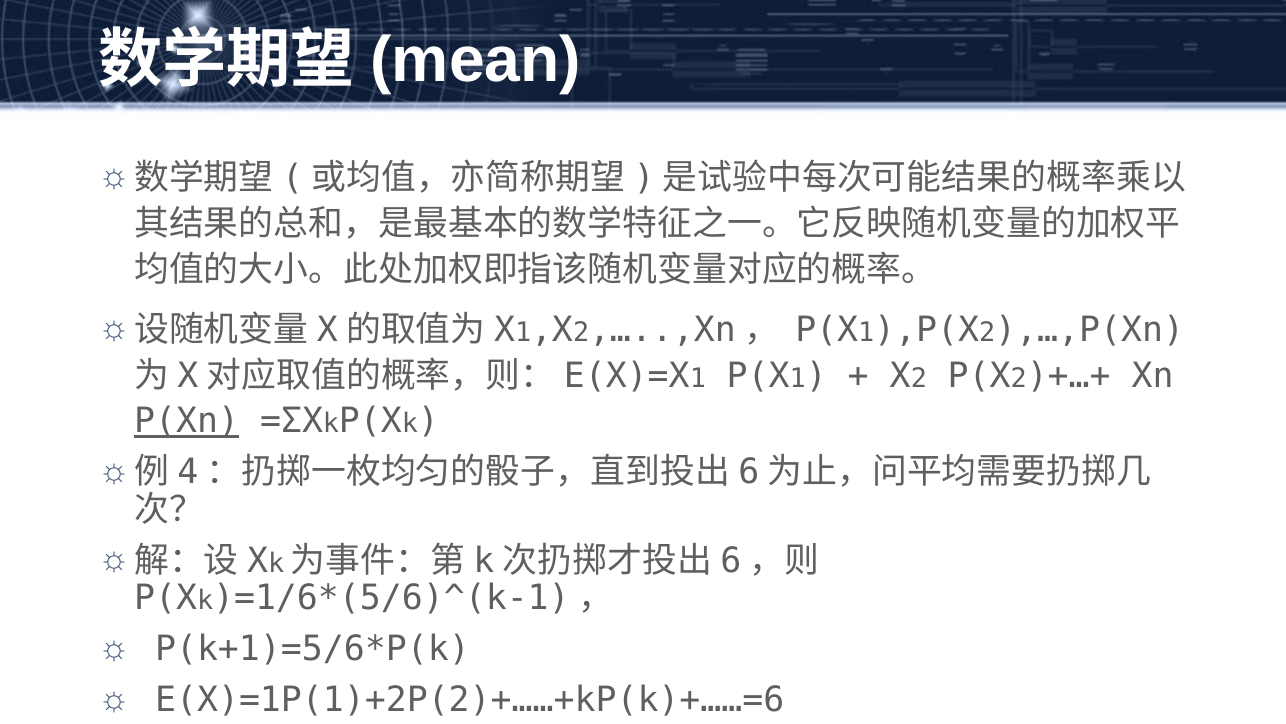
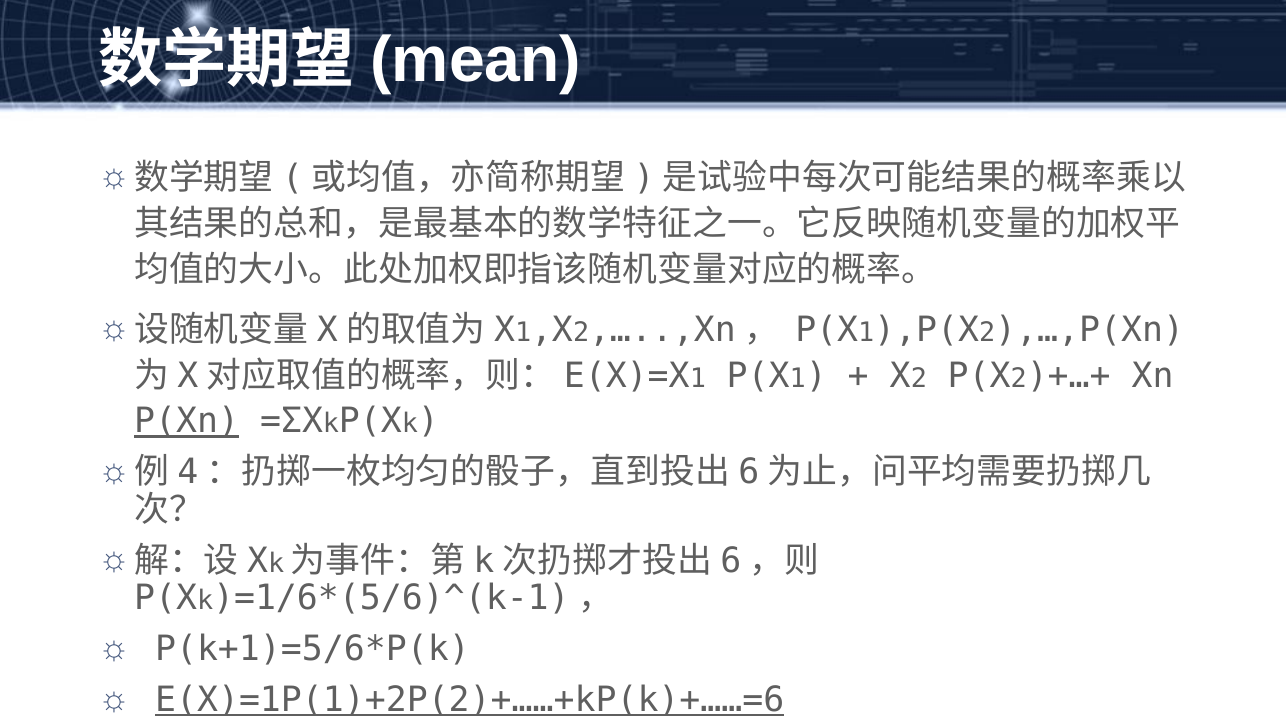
E(X)=1P(1)+2P(2)+……+kP(k)+……=6 underline: none -> present (470, 700)
